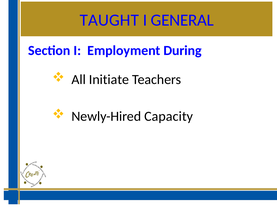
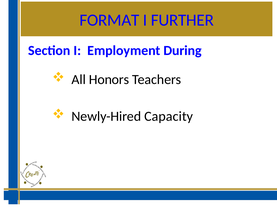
TAUGHT: TAUGHT -> FORMAT (109, 20)
GENERAL: GENERAL -> FURTHER (182, 20)
Initiate: Initiate -> Honors (109, 80)
